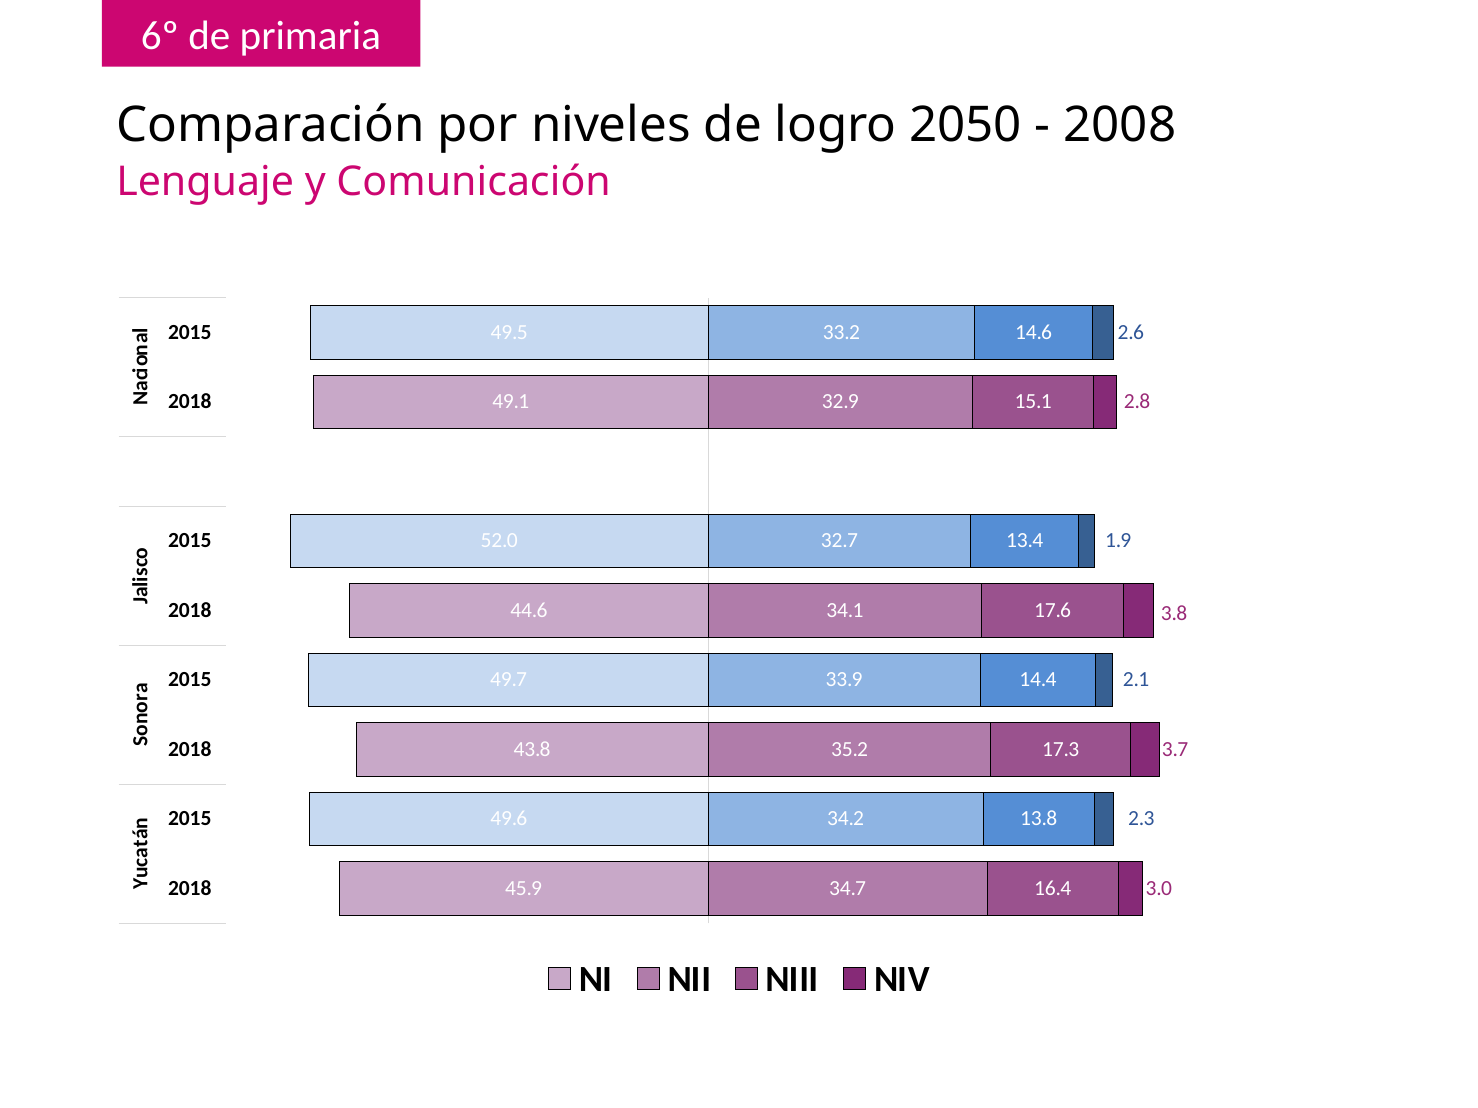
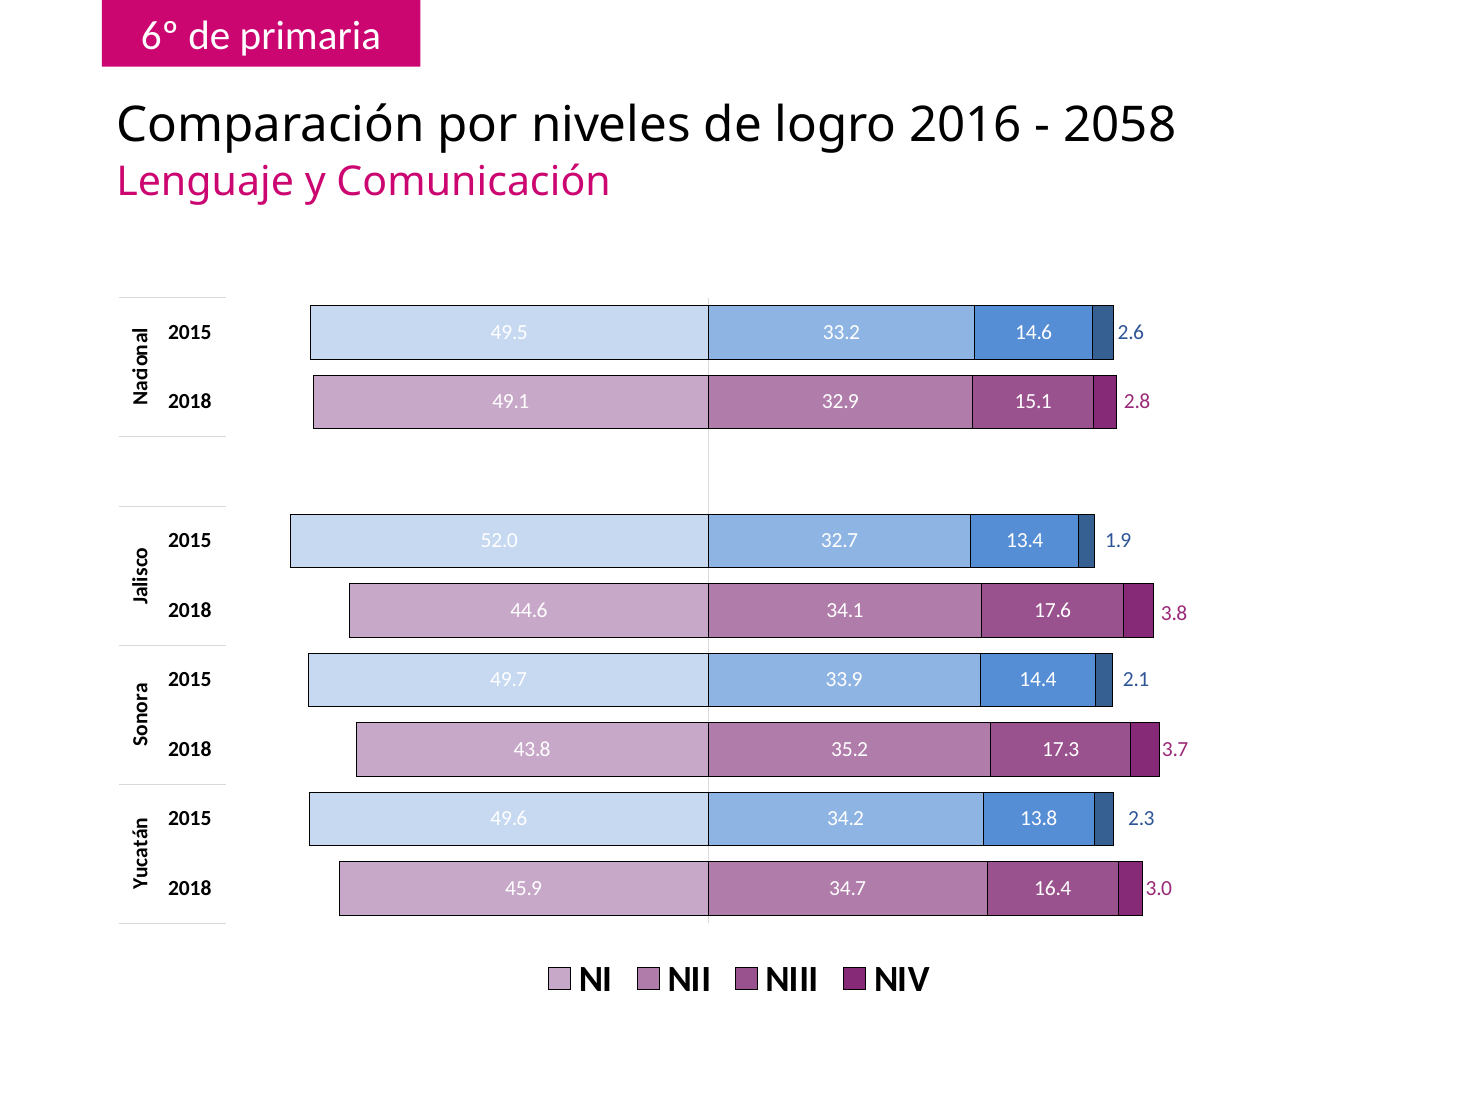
2050: 2050 -> 2016 (966, 125)
2008: 2008 -> 2058 (1120, 125)
